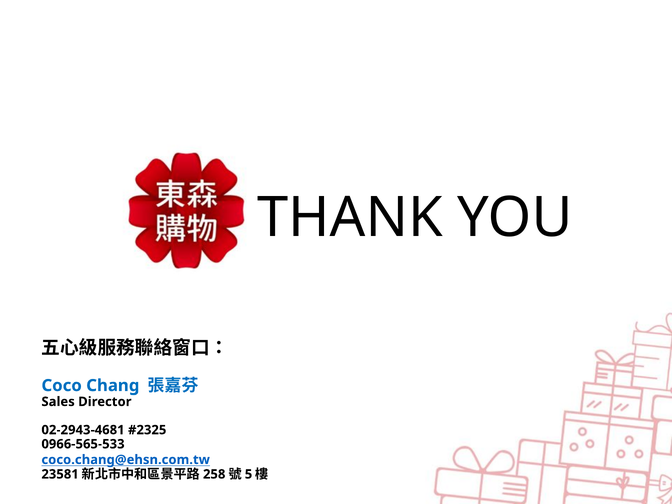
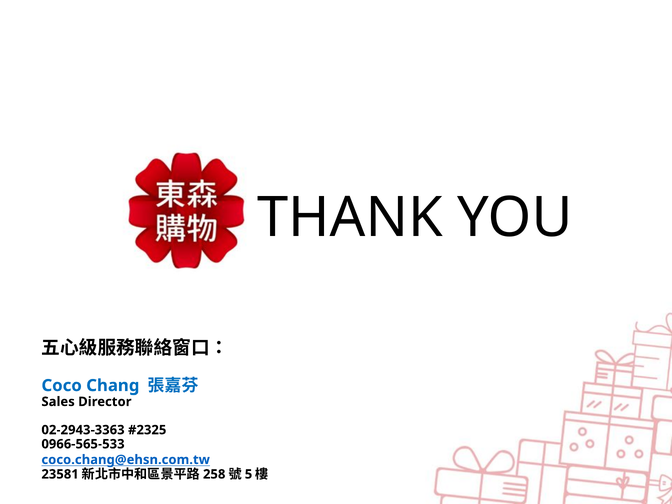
02-2943-4681: 02-2943-4681 -> 02-2943-3363 (83, 430)
